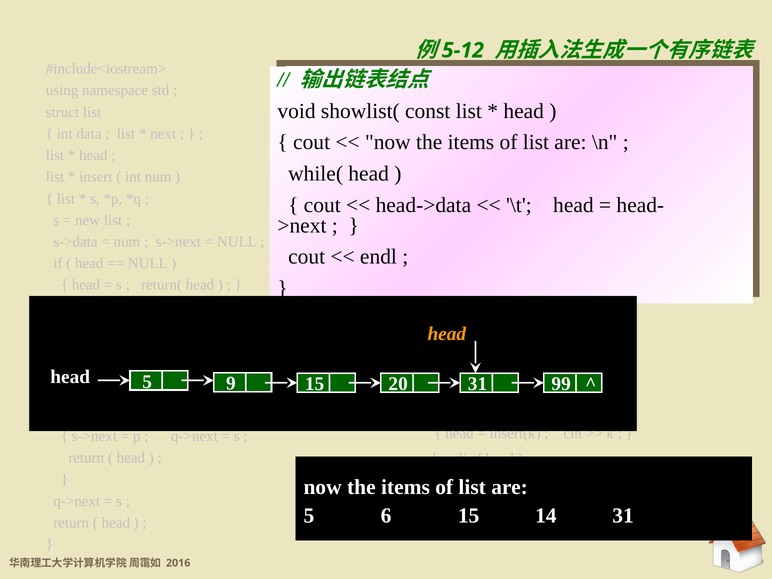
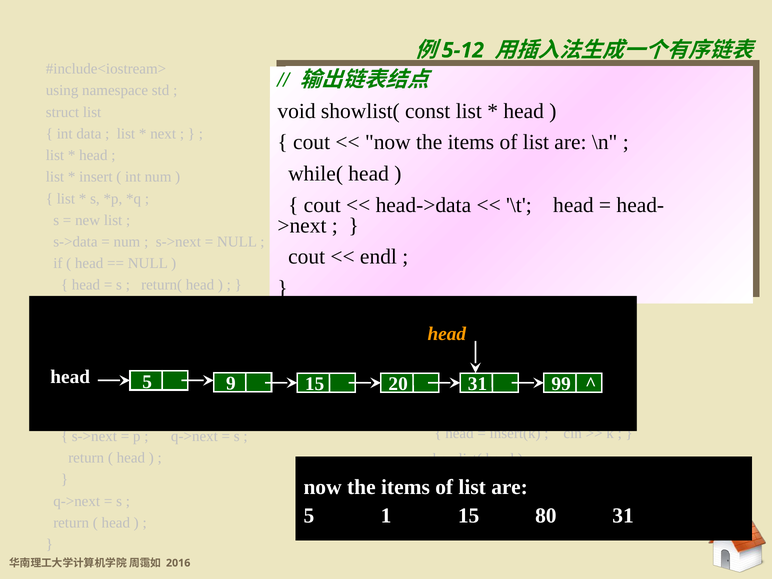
6: 6 -> 1 (386, 515)
14: 14 -> 80 (546, 515)
